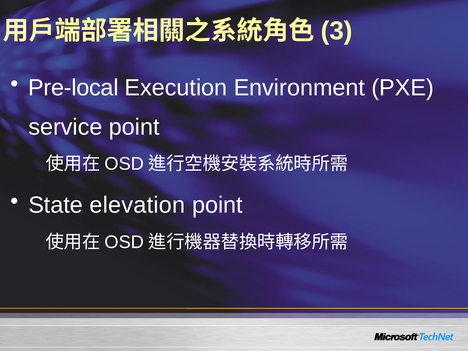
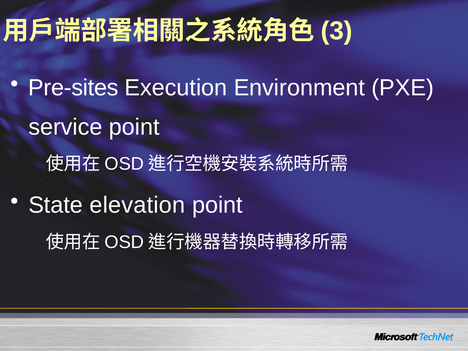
Pre-local: Pre-local -> Pre-sites (73, 88)
